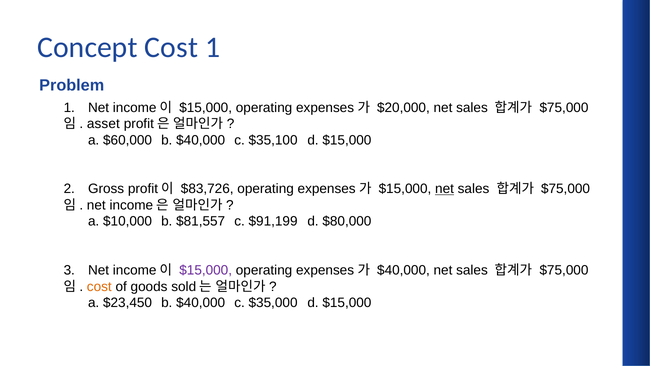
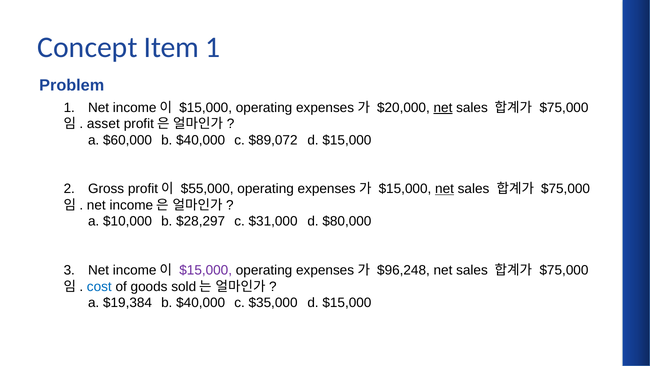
Concept Cost: Cost -> Item (171, 47)
net underline: none -> present (443, 107)
$35,100: $35,100 -> $89,072 (273, 140)
$83,726: $83,726 -> $55,000 (207, 189)
$81,557: $81,557 -> $28,297 (201, 221)
$91,199: $91,199 -> $31,000 (273, 221)
$40,000: $40,000 -> $96,248 (403, 270)
cost colour: orange -> blue (99, 286)
$23,450: $23,450 -> $19,384 (128, 303)
